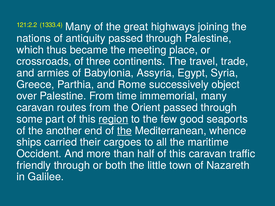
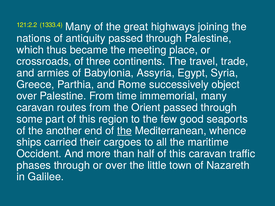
region underline: present -> none (113, 119)
friendly: friendly -> phases (34, 165)
or both: both -> over (116, 165)
